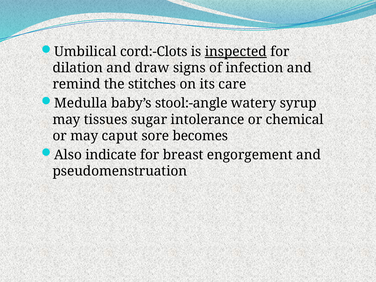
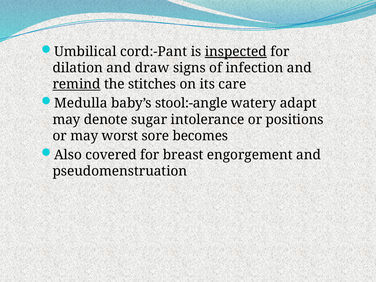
cord:-Clots: cord:-Clots -> cord:-Pant (154, 52)
remind underline: none -> present (77, 84)
syrup: syrup -> adapt (298, 103)
tissues: tissues -> denote (106, 120)
chemical: chemical -> positions (295, 120)
caput: caput -> worst (120, 136)
indicate: indicate -> covered (111, 155)
